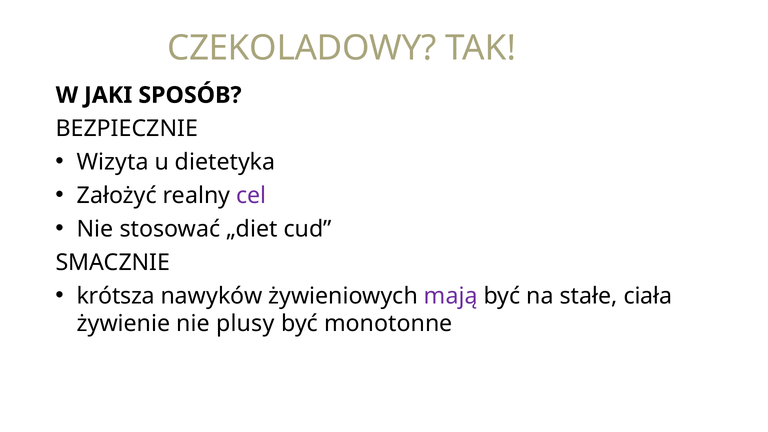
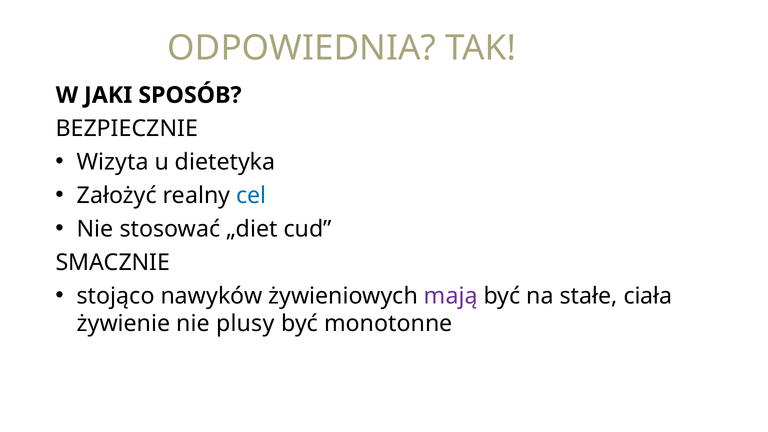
CZEKOLADOWY: CZEKOLADOWY -> ODPOWIEDNIA (302, 48)
cel colour: purple -> blue (251, 196)
krótsza: krótsza -> stojąco (116, 296)
